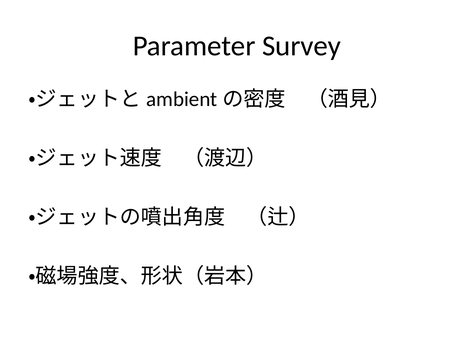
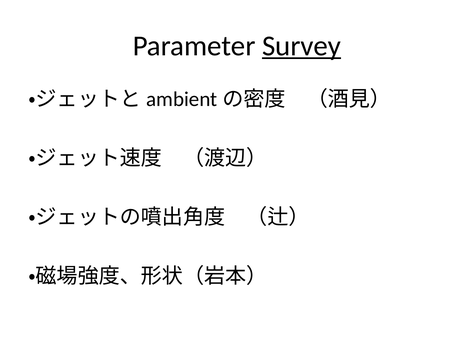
Survey underline: none -> present (302, 46)
